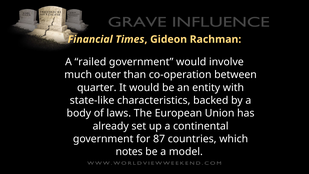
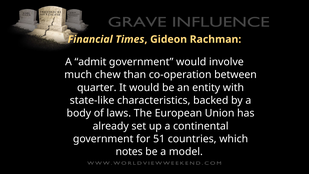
railed: railed -> admit (90, 62)
outer: outer -> chew (108, 75)
87: 87 -> 51 (159, 139)
